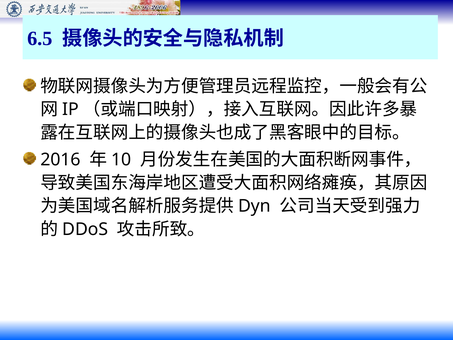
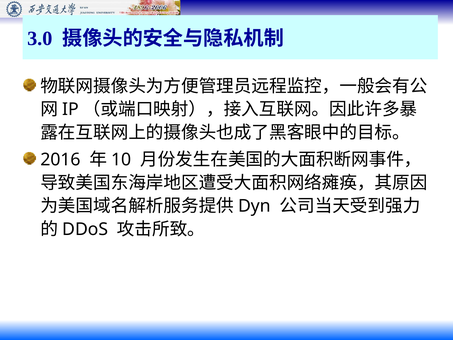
6.5: 6.5 -> 3.0 (40, 39)
